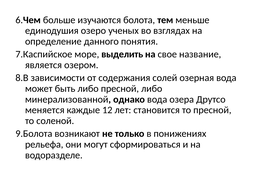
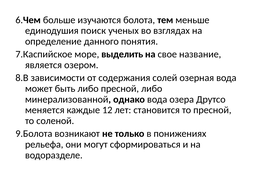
озеро: озеро -> поиск (93, 31)
